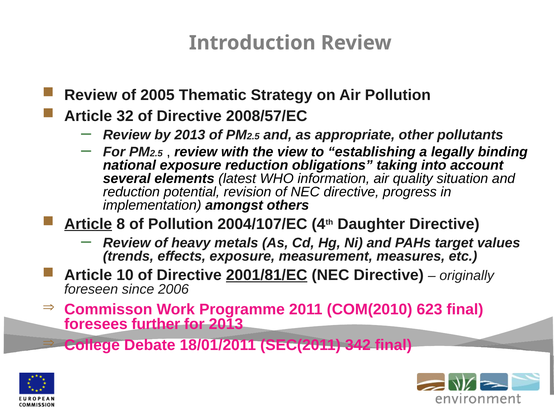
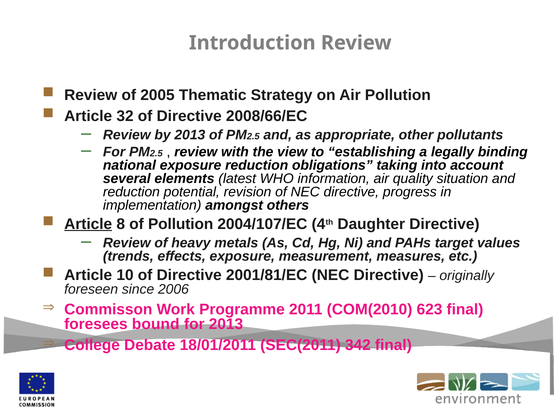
2008/57/EC: 2008/57/EC -> 2008/66/EC (267, 116)
2001/81/EC underline: present -> none (267, 276)
further: further -> bound (156, 325)
